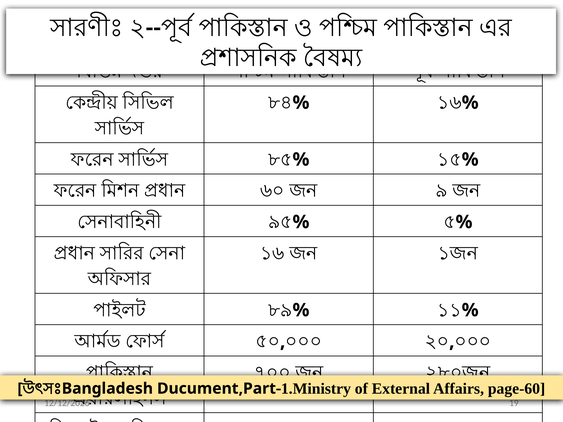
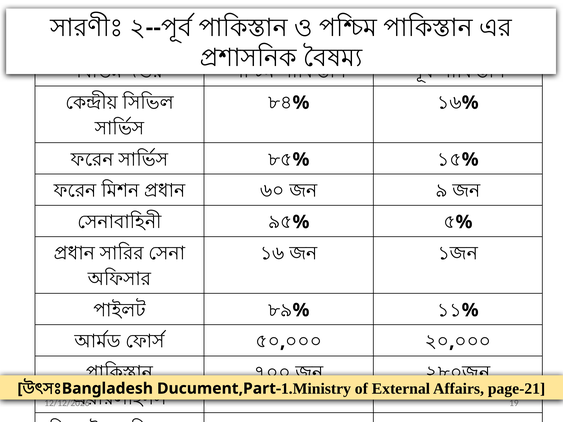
page-60: page-60 -> page-21 (517, 389)
